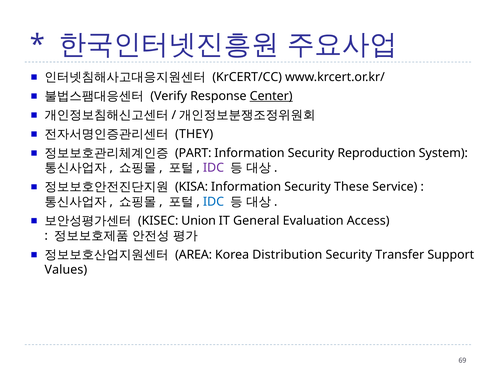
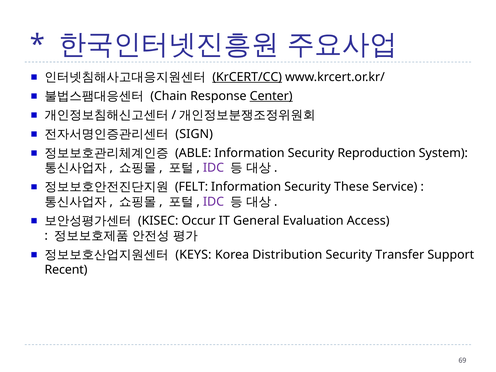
KrCERT/CC underline: none -> present (247, 77)
Verify: Verify -> Chain (169, 96)
THEY: THEY -> SIGN (194, 134)
PART: PART -> ABLE (193, 153)
KISA: KISA -> FELT (192, 187)
IDC colour: blue -> purple (214, 202)
Union: Union -> Occur (199, 221)
AREA: AREA -> KEYS (193, 255)
Values: Values -> Recent (66, 270)
